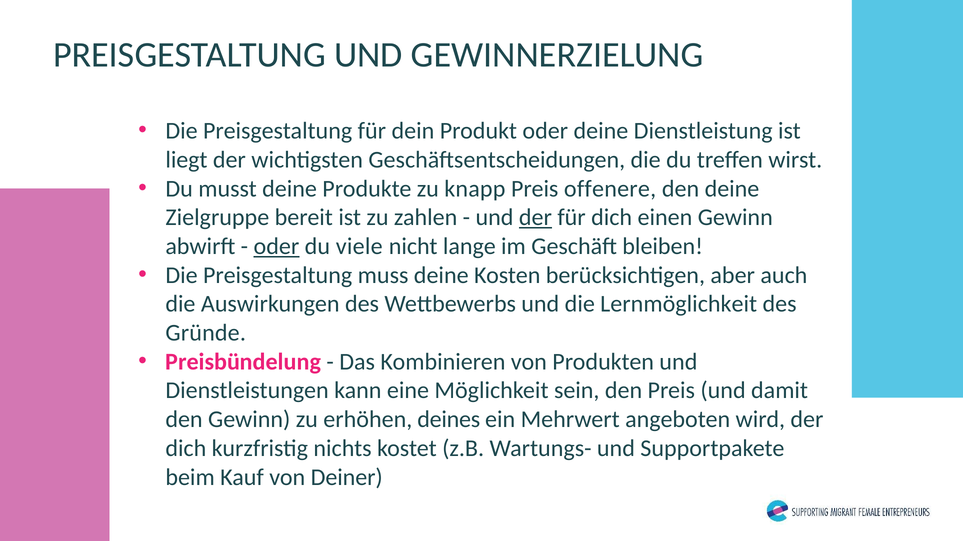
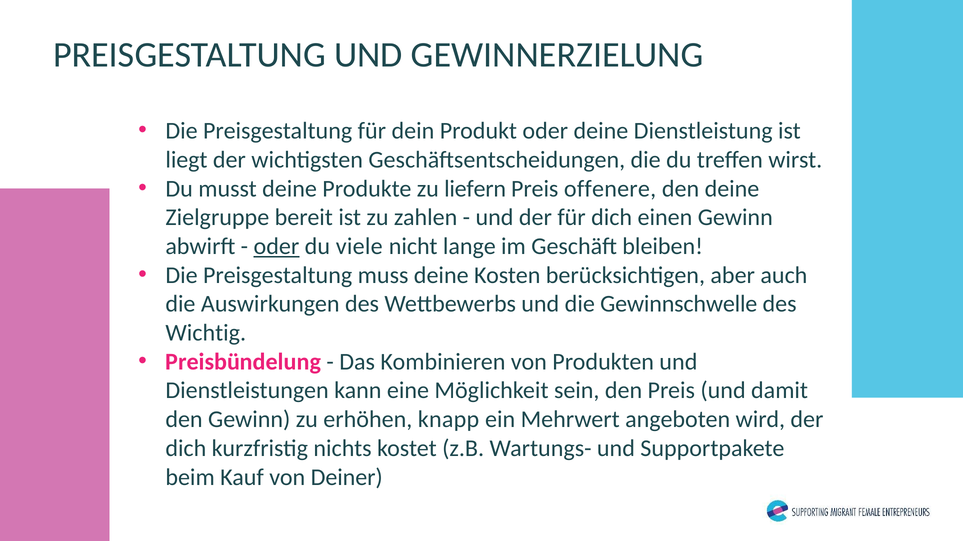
knapp: knapp -> liefern (475, 189)
der underline: present -> none (535, 218)
Lernmöglichkeit: Lernmöglichkeit -> Gewinnschwelle (679, 304)
Gründe: Gründe -> Wichtig (206, 333)
deines: deines -> knapp (449, 420)
